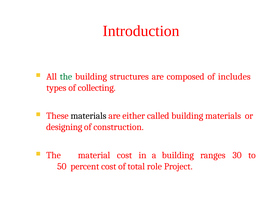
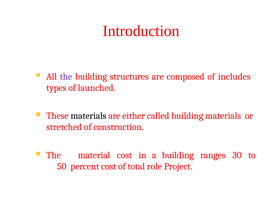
the colour: green -> purple (66, 77)
collecting: collecting -> launched (97, 88)
designing: designing -> stretched (64, 127)
